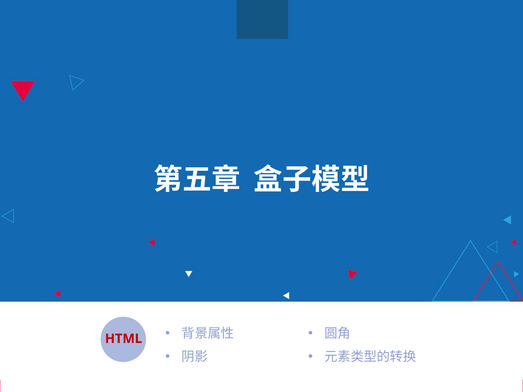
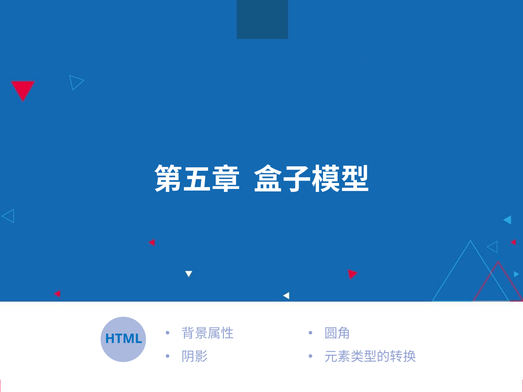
HTML colour: red -> blue (124, 339)
